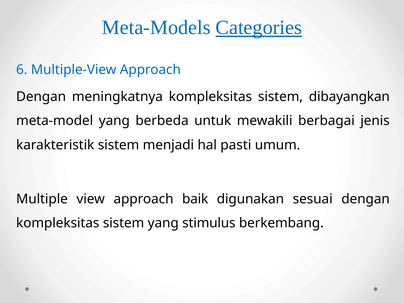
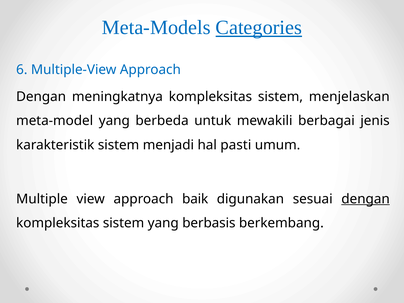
dibayangkan: dibayangkan -> menjelaskan (349, 97)
dengan underline: none -> present (366, 199)
stimulus: stimulus -> berbasis (209, 223)
